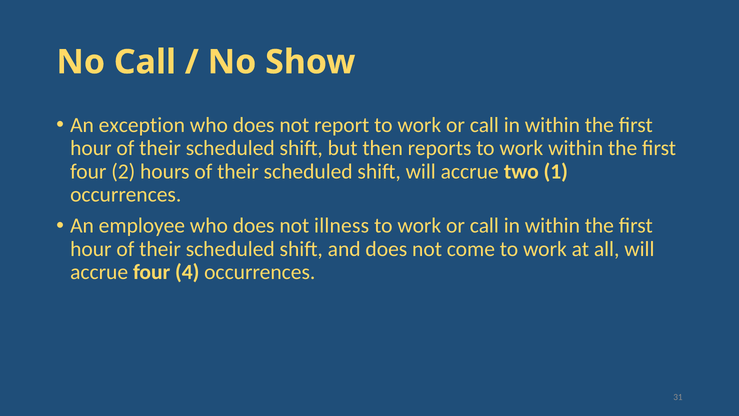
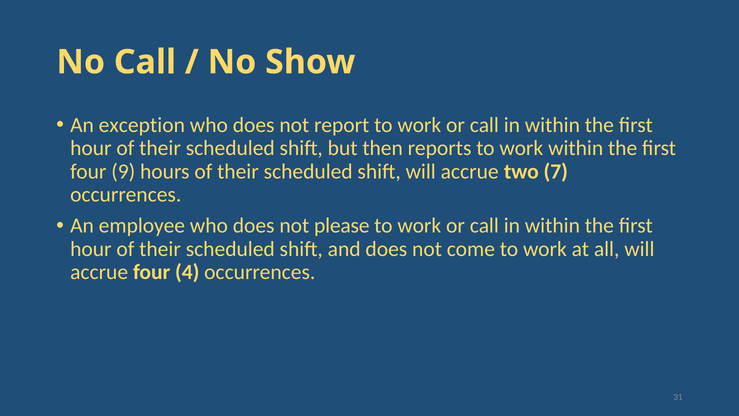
2: 2 -> 9 (123, 171)
1: 1 -> 7 (556, 171)
illness: illness -> please (342, 226)
